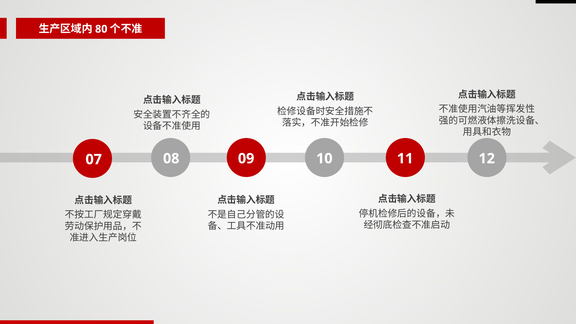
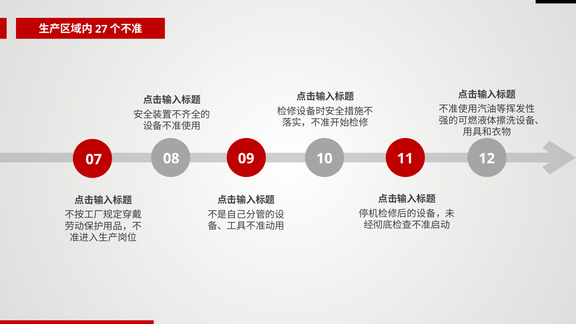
80: 80 -> 27 (101, 29)
